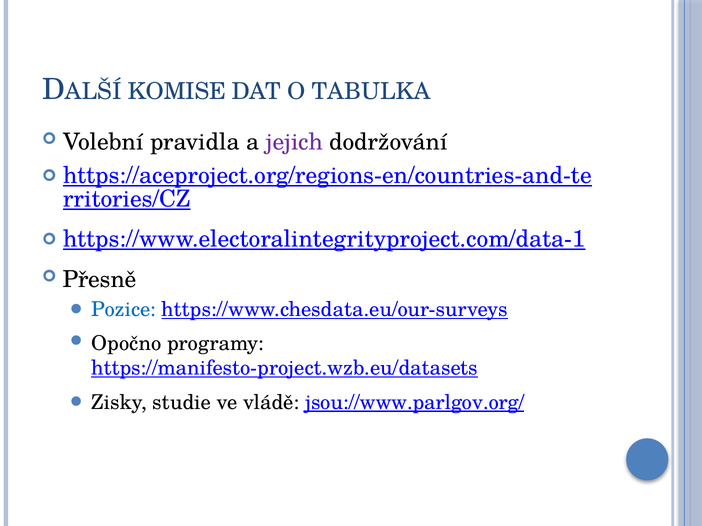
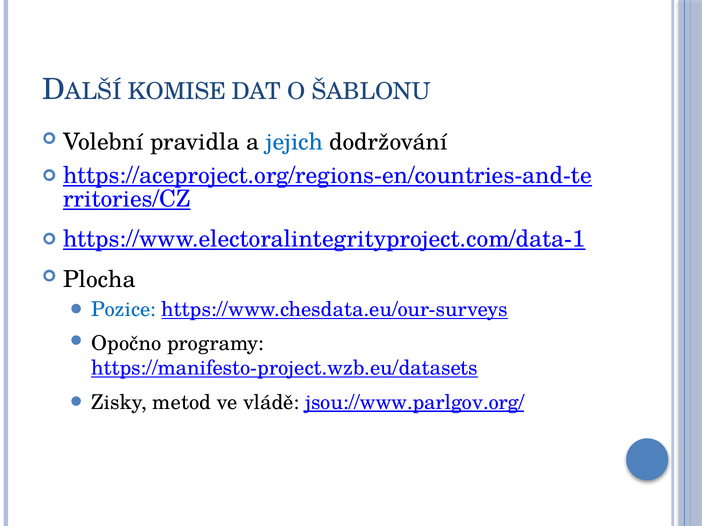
TABULKA: TABULKA -> ŠABLONU (371, 92)
jejich colour: purple -> blue (294, 142)
Přesně: Přesně -> Plocha (99, 280)
studie: studie -> metod (182, 403)
